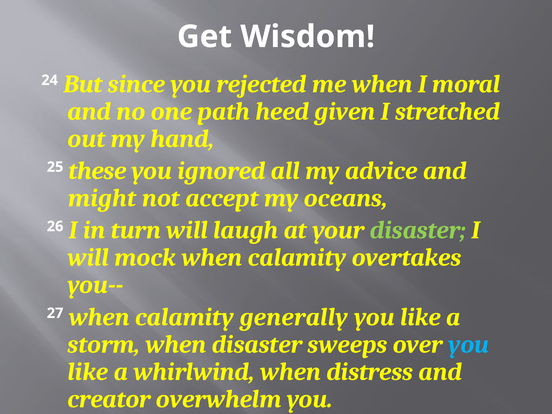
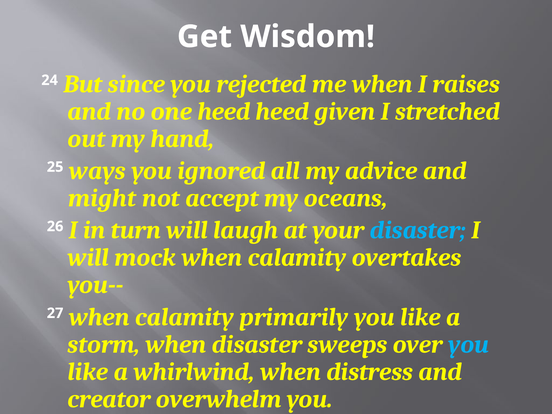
moral: moral -> raises (466, 84)
one path: path -> heed (224, 111)
these: these -> ways (97, 171)
disaster colour: light green -> light blue (418, 230)
generally: generally -> primarily (294, 317)
